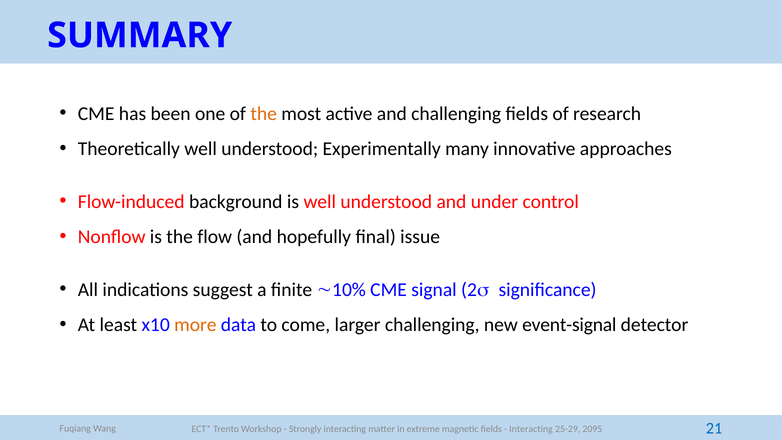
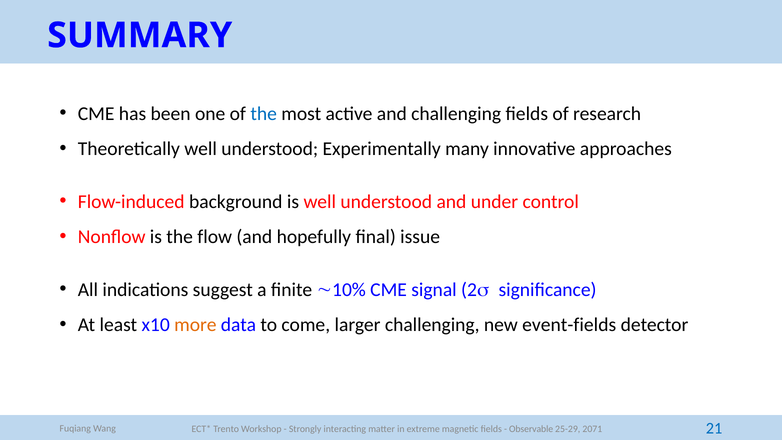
the colour: orange -> blue (264, 114)
event-signal: event-signal -> event-fields (569, 325)
Interacting: Interacting -> Observable (531, 429)
2095: 2095 -> 2071 (592, 429)
